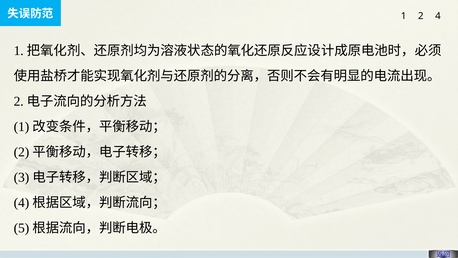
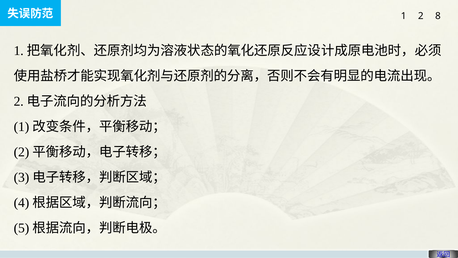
2 4: 4 -> 8 (438, 16)
